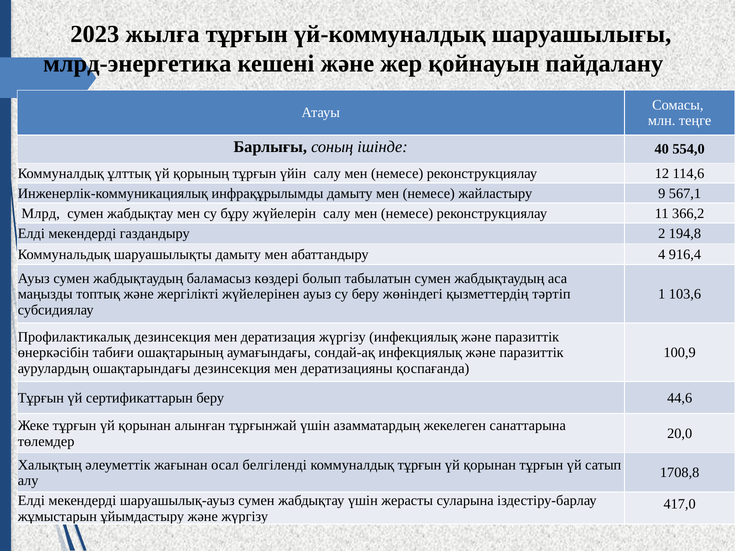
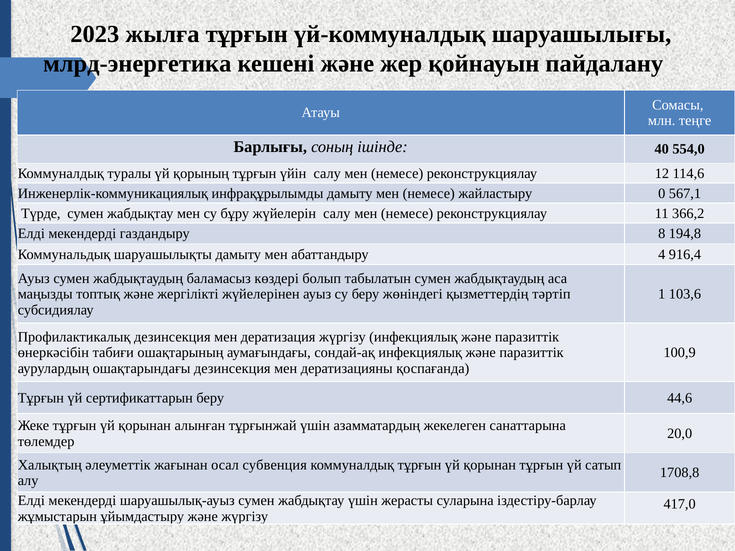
ұлттық: ұлттық -> туралы (129, 174)
9: 9 -> 0 (662, 194)
Млрд: Млрд -> Түрде (41, 213)
2: 2 -> 8 (662, 234)
белгіленді: белгіленді -> субвенция (275, 465)
